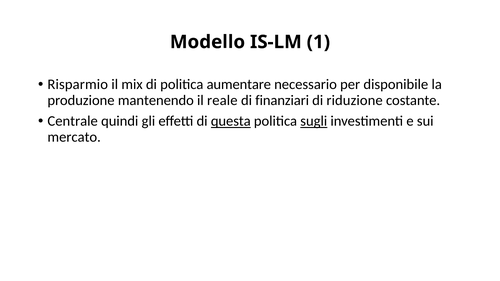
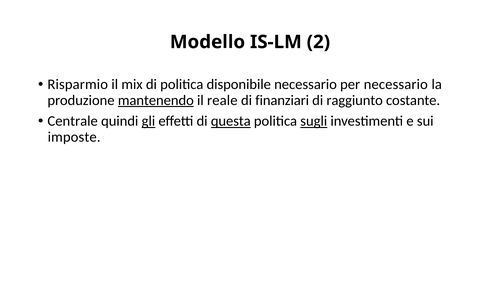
1: 1 -> 2 (318, 42)
aumentare: aumentare -> disponibile (239, 85)
per disponibile: disponibile -> necessario (396, 85)
mantenendo underline: none -> present (156, 100)
riduzione: riduzione -> raggiunto (355, 100)
gli underline: none -> present (148, 121)
mercato: mercato -> imposte (74, 137)
